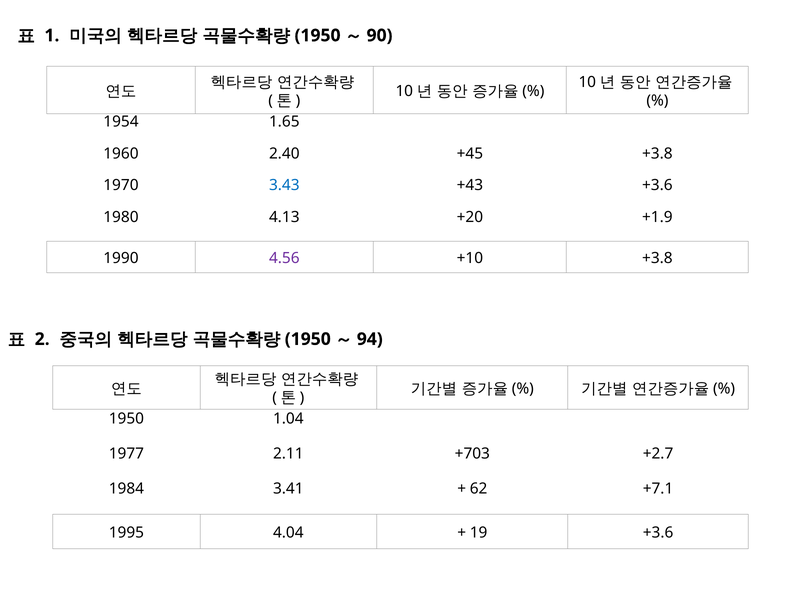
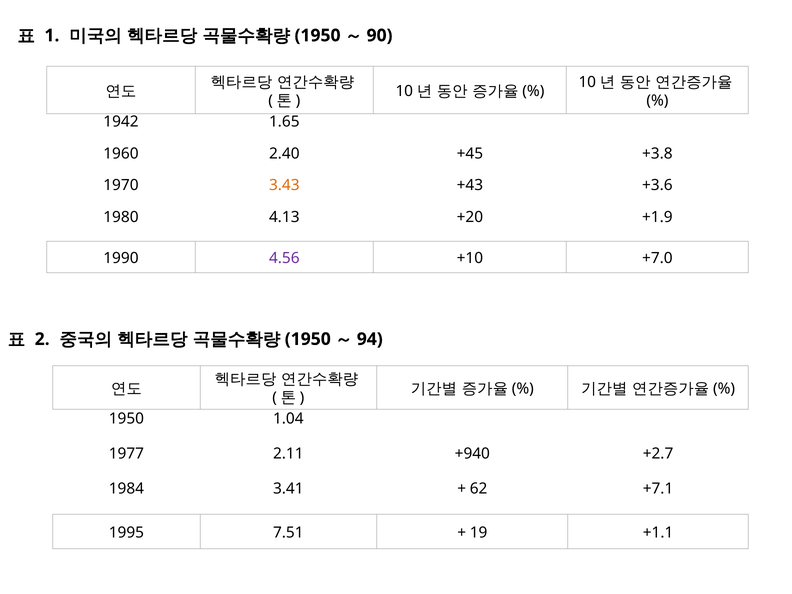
1954: 1954 -> 1942 (121, 122)
3.43 colour: blue -> orange (284, 185)
+10 +3.8: +3.8 -> +7.0 (657, 258)
+703: +703 -> +940 (472, 453)
4.04: 4.04 -> 7.51 (288, 533)
19 +3.6: +3.6 -> +1.1 (658, 533)
